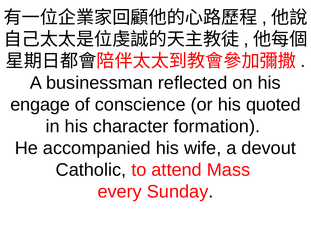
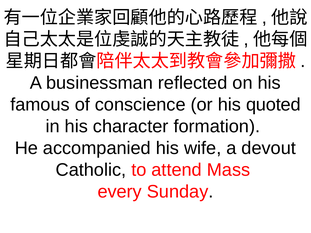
engage: engage -> famous (40, 105)
